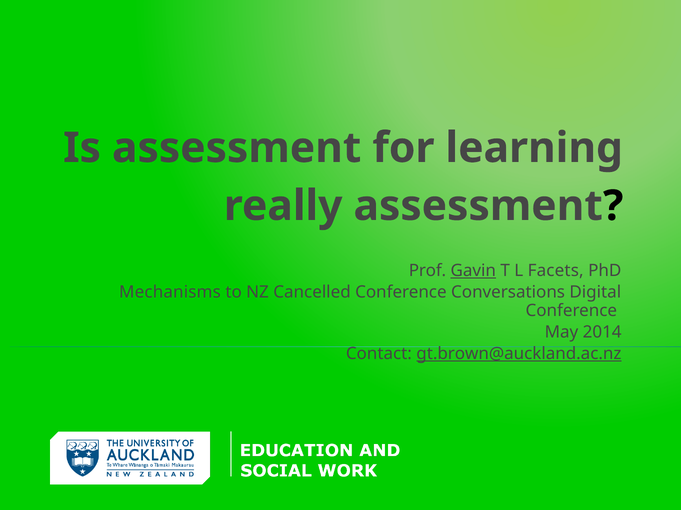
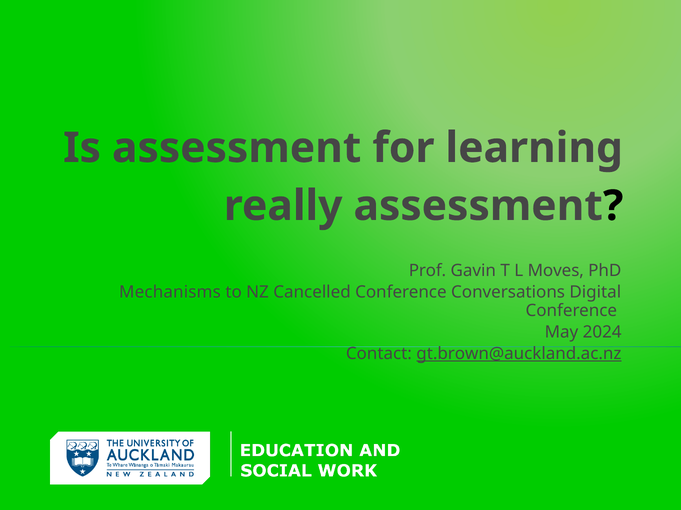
Gavin underline: present -> none (473, 271)
Facets: Facets -> Moves (556, 271)
2014: 2014 -> 2024 (602, 333)
